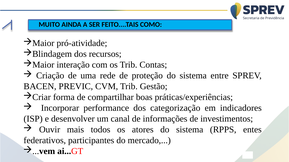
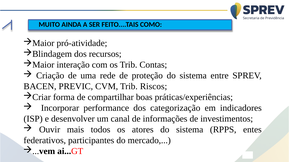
Gestão: Gestão -> Riscos (154, 87)
